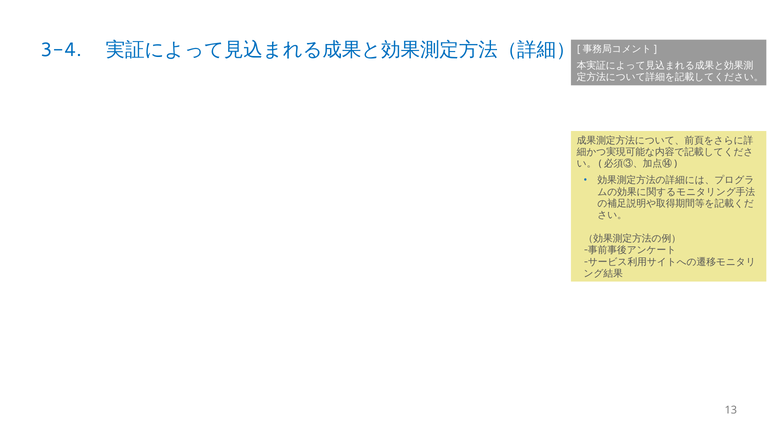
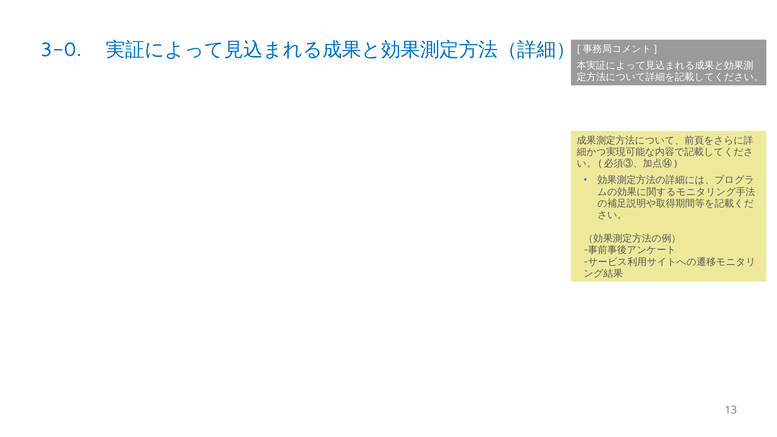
3-4: 3-4 -> 3-0 (61, 50)
